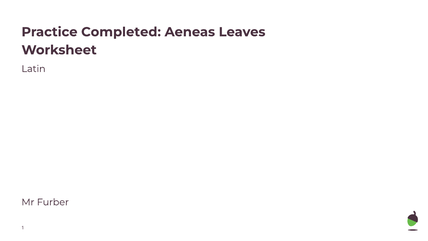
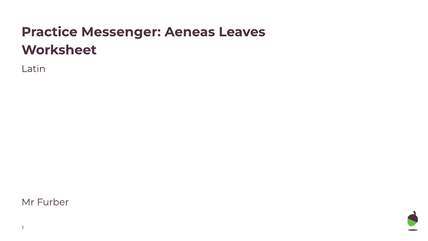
Completed: Completed -> Messenger (121, 32)
